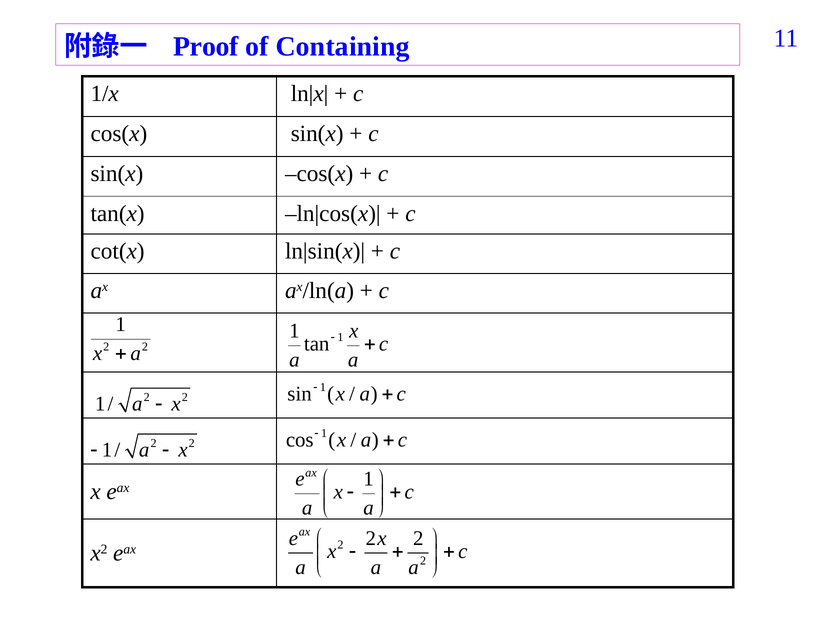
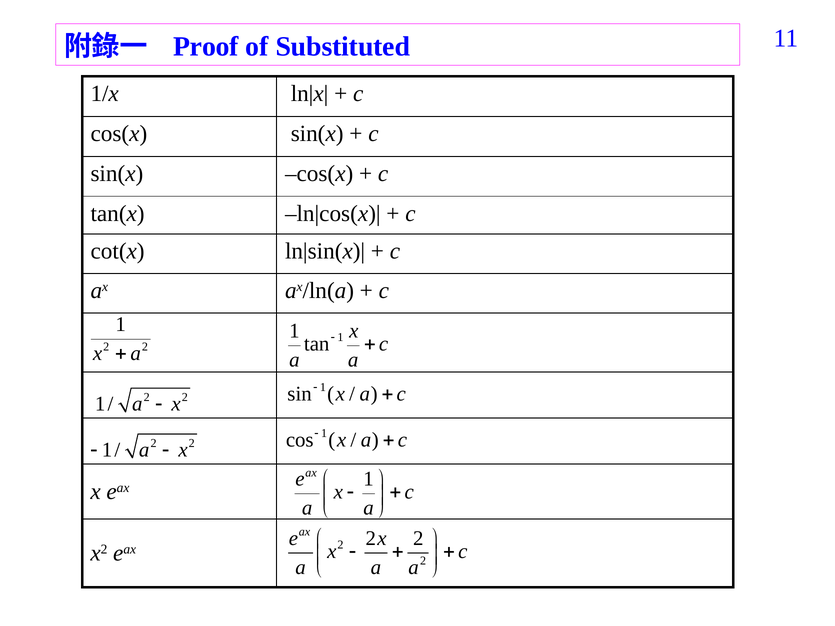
Containing: Containing -> Substituted (343, 47)
